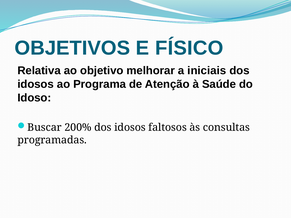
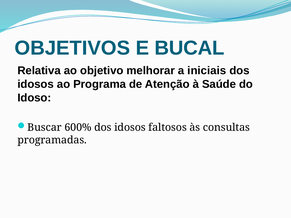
FÍSICO: FÍSICO -> BUCAL (189, 48)
200%: 200% -> 600% (78, 128)
